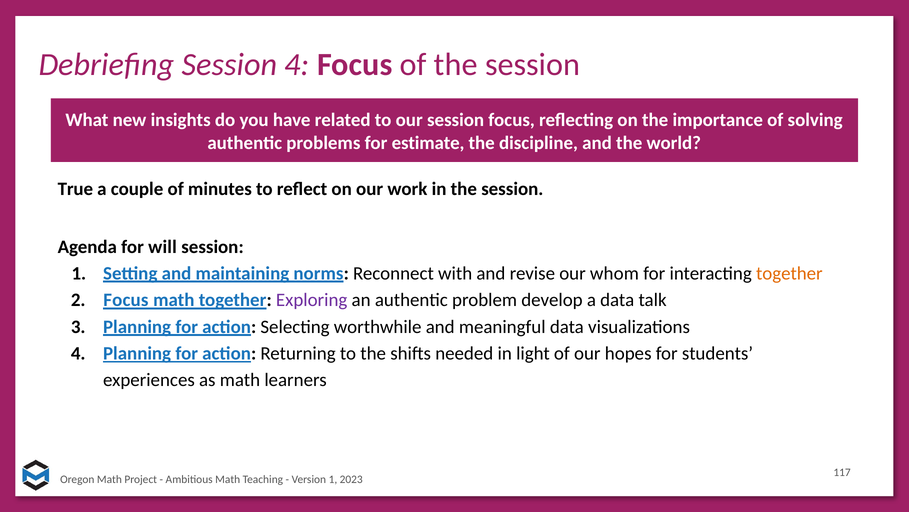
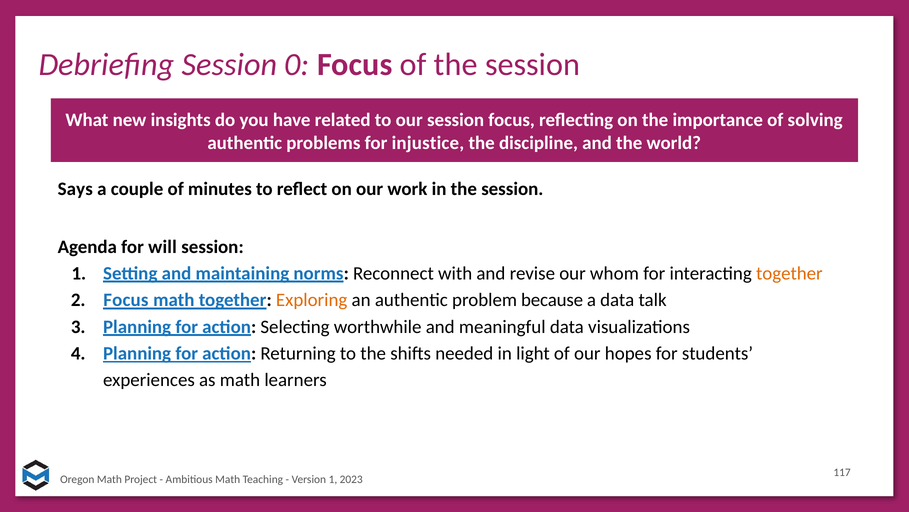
Session 4: 4 -> 0 (297, 65)
estimate: estimate -> injustice (428, 143)
True: True -> Says (75, 189)
Exploring colour: purple -> orange (312, 300)
develop: develop -> because (552, 300)
